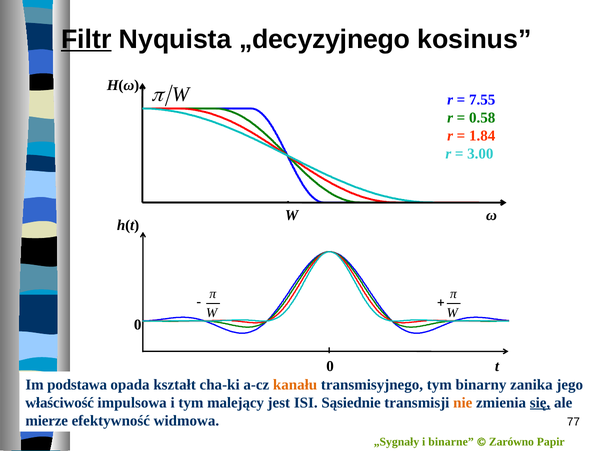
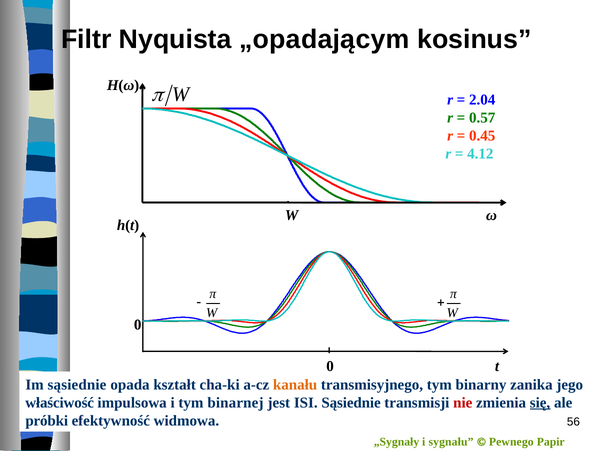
Filtr underline: present -> none (86, 39)
„decyzyjnego: „decyzyjnego -> „opadającym (324, 39)
7.55: 7.55 -> 2.04 (482, 100)
0.58: 0.58 -> 0.57 (482, 118)
1.84: 1.84 -> 0.45 (482, 136)
3.00: 3.00 -> 4.12 (480, 154)
Im podstawa: podstawa -> sąsiednie (77, 384)
malejący: malejący -> binarnej (235, 402)
nie colour: orange -> red (463, 402)
mierze: mierze -> próbki (47, 420)
77: 77 -> 56 (573, 422)
binarne: binarne -> sygnału (451, 441)
Zarówno: Zarówno -> Pewnego (511, 441)
